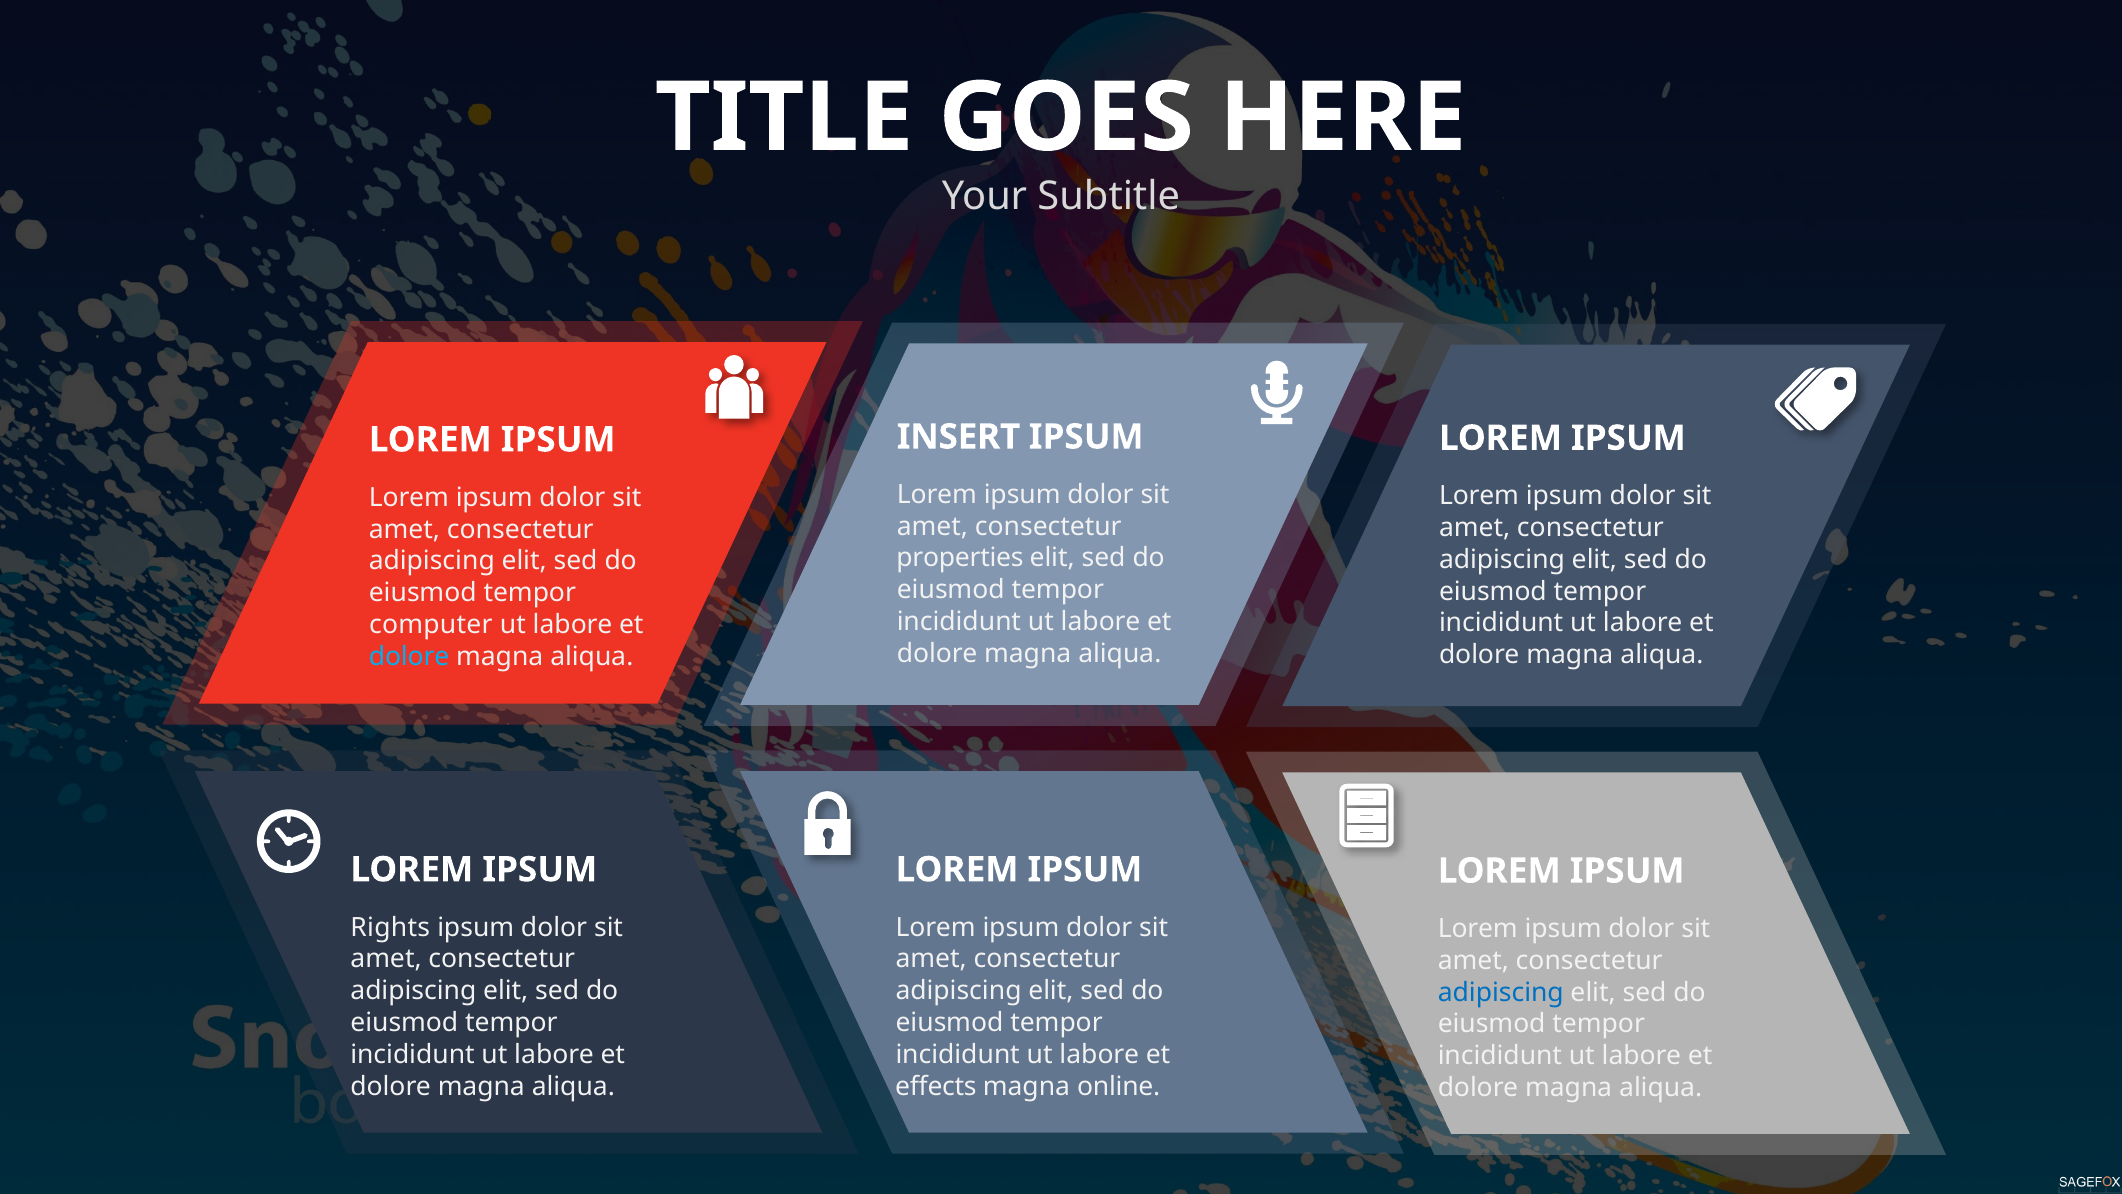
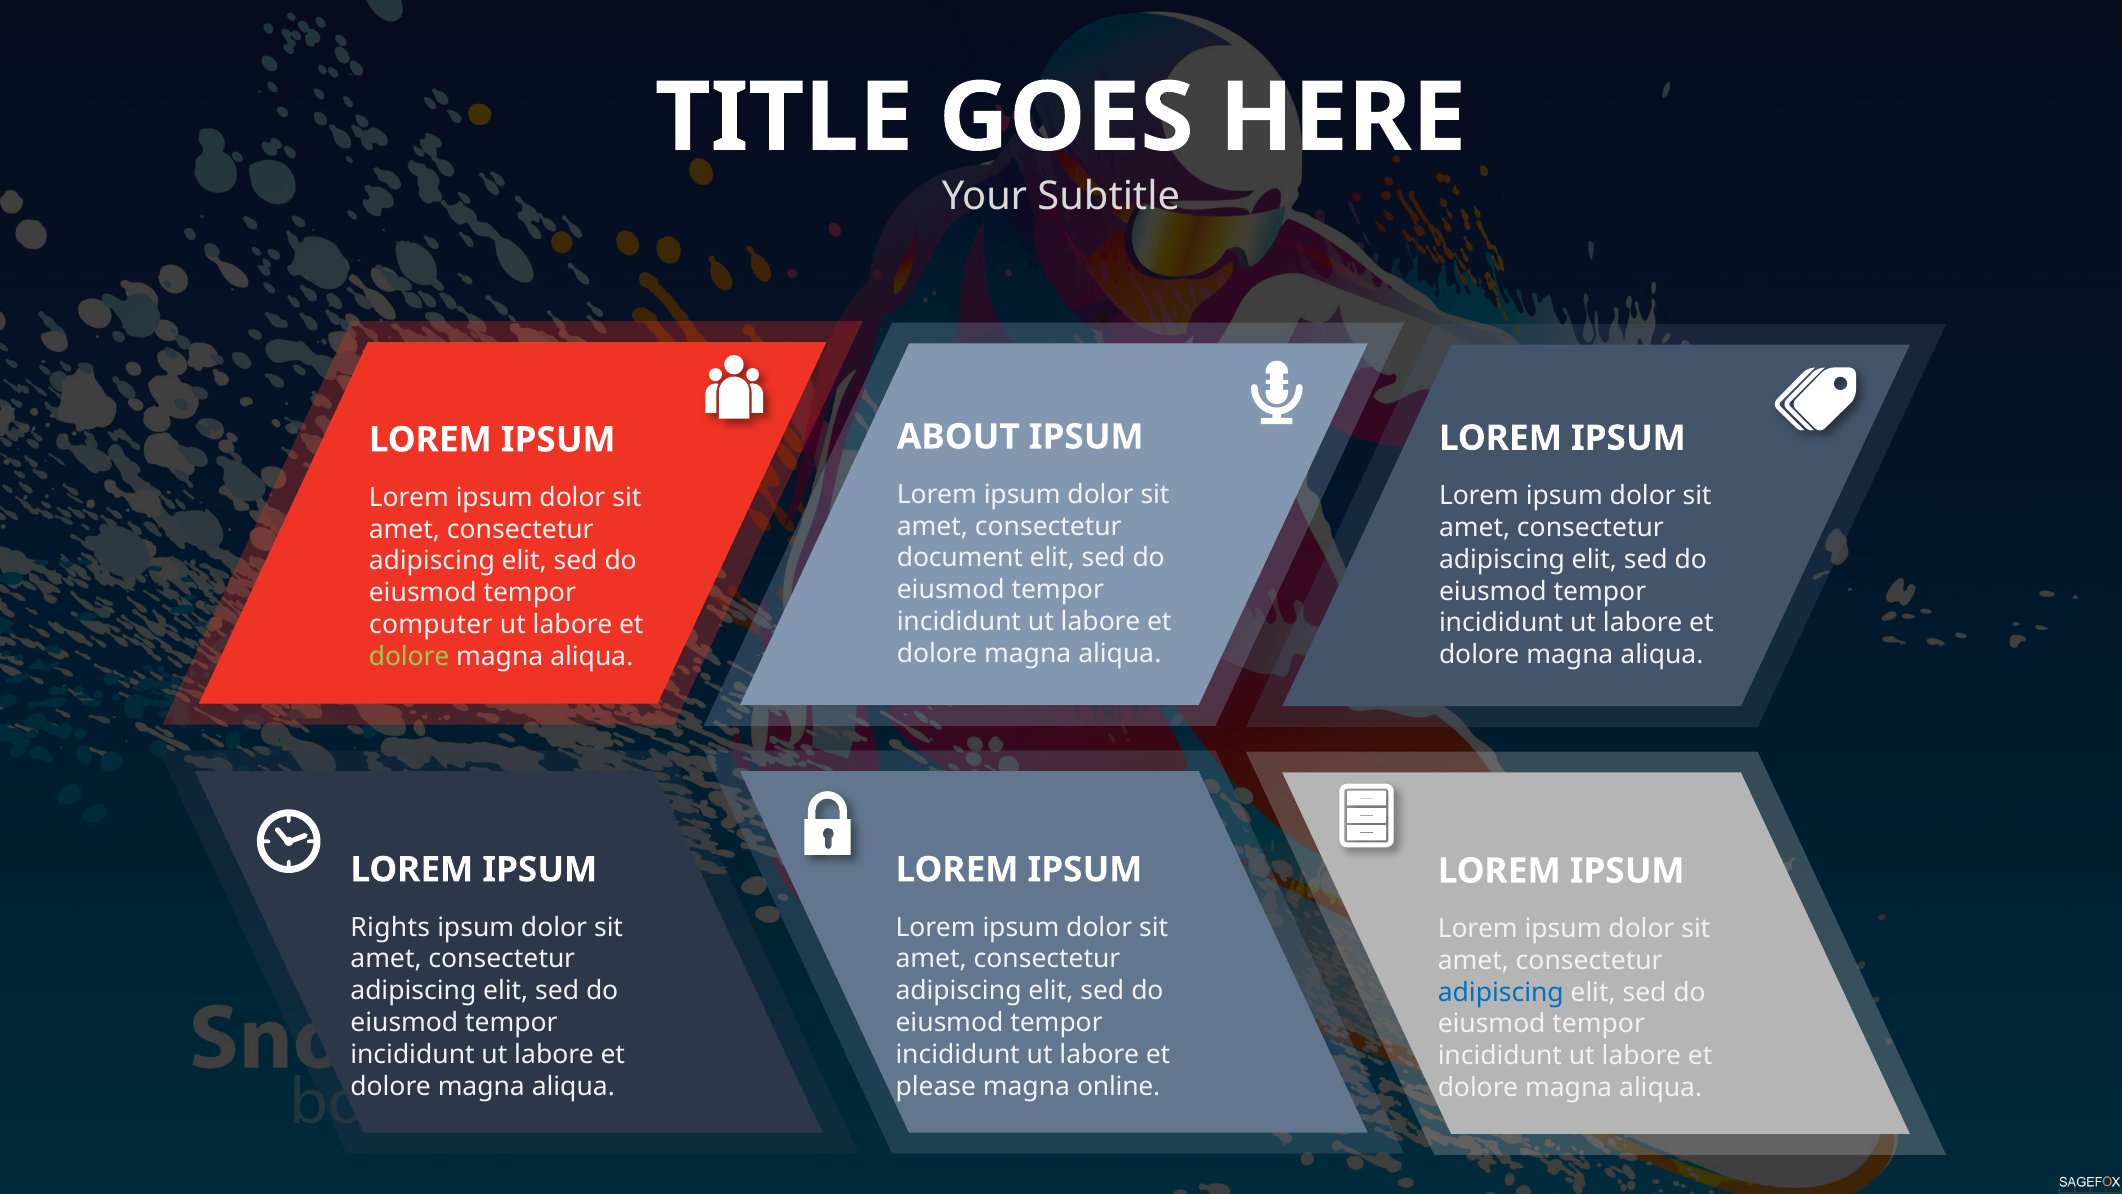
INSERT: INSERT -> ABOUT (958, 437)
properties: properties -> document (960, 558)
dolore colour: light blue -> light green (409, 656)
effects: effects -> please (936, 1086)
